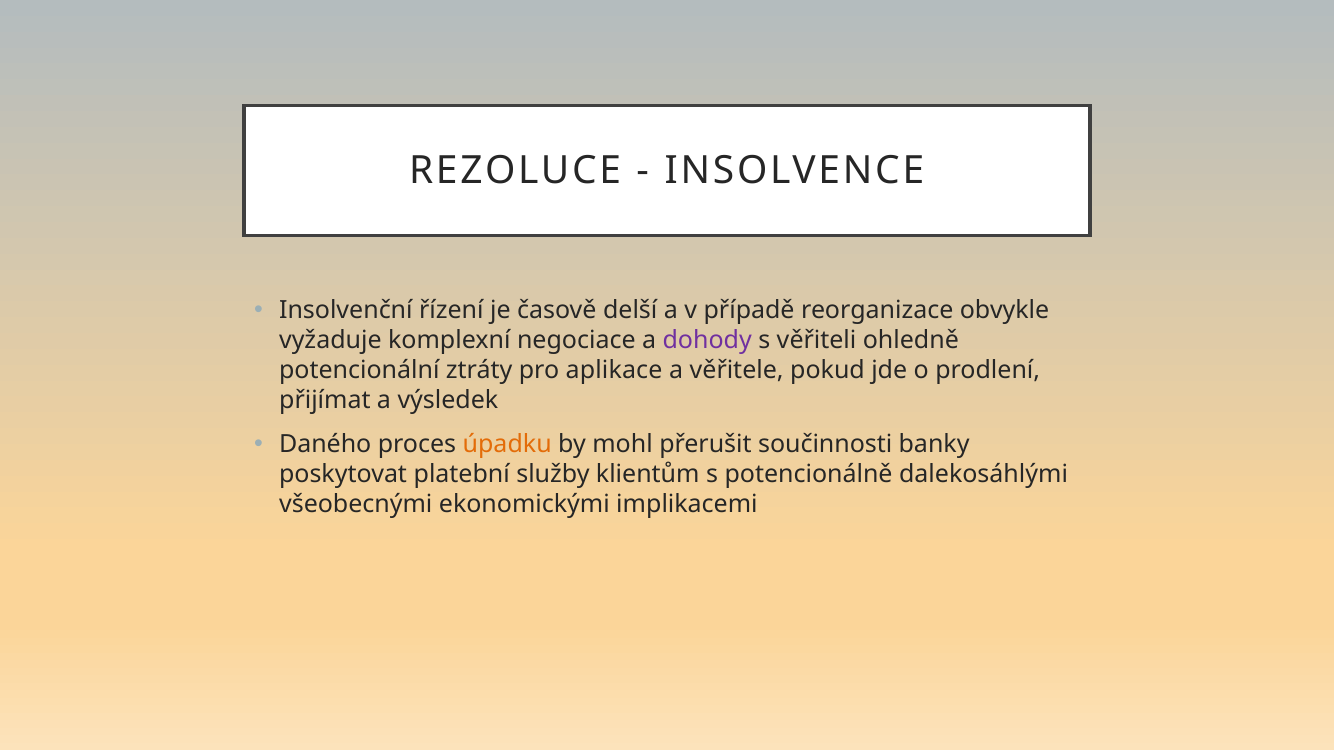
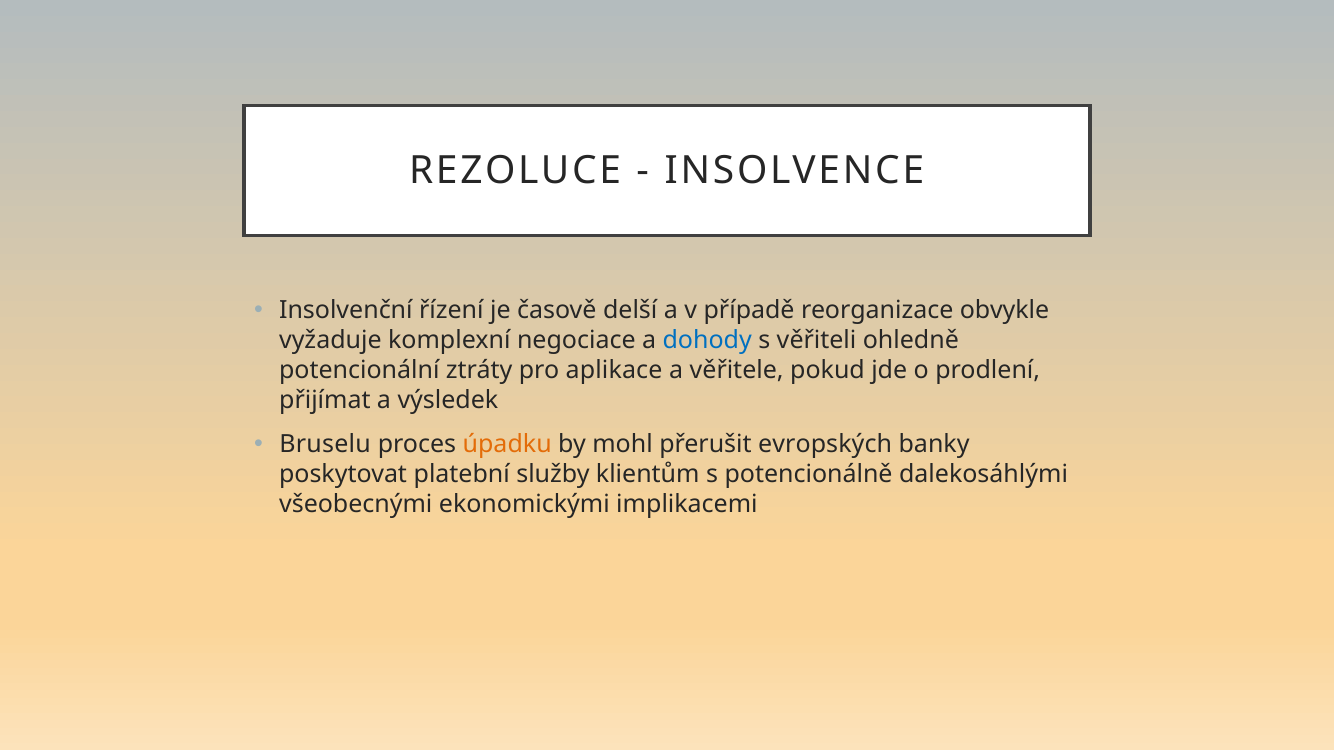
dohody colour: purple -> blue (707, 340)
Daného: Daného -> Bruselu (325, 444)
součinnosti: součinnosti -> evropských (825, 444)
